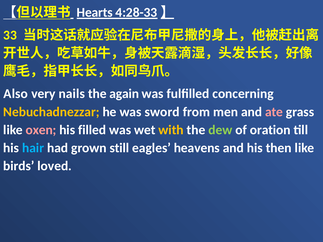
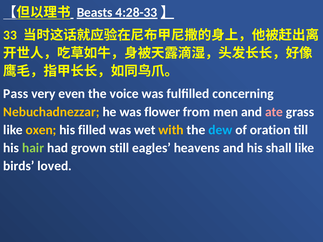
Hearts: Hearts -> Beasts (95, 13)
Also: Also -> Pass (16, 94)
nails: nails -> even (72, 94)
again: again -> voice (124, 94)
sword: sword -> flower (162, 112)
oxen colour: pink -> yellow (41, 130)
dew colour: light green -> light blue (220, 130)
hair colour: light blue -> light green (33, 148)
then: then -> shall (279, 148)
